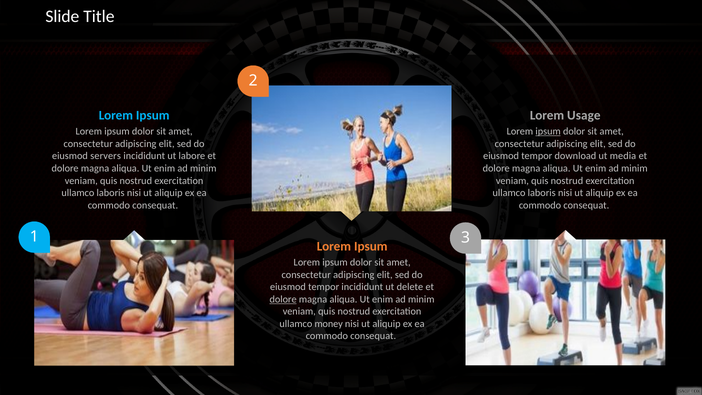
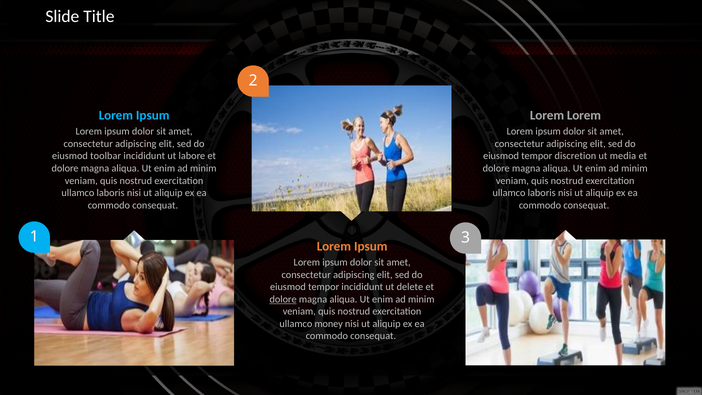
Usage: Usage -> Lorem (584, 116)
ipsum underline: present -> none (548, 131)
servers: servers -> toolbar (106, 156)
download: download -> discretion (575, 156)
